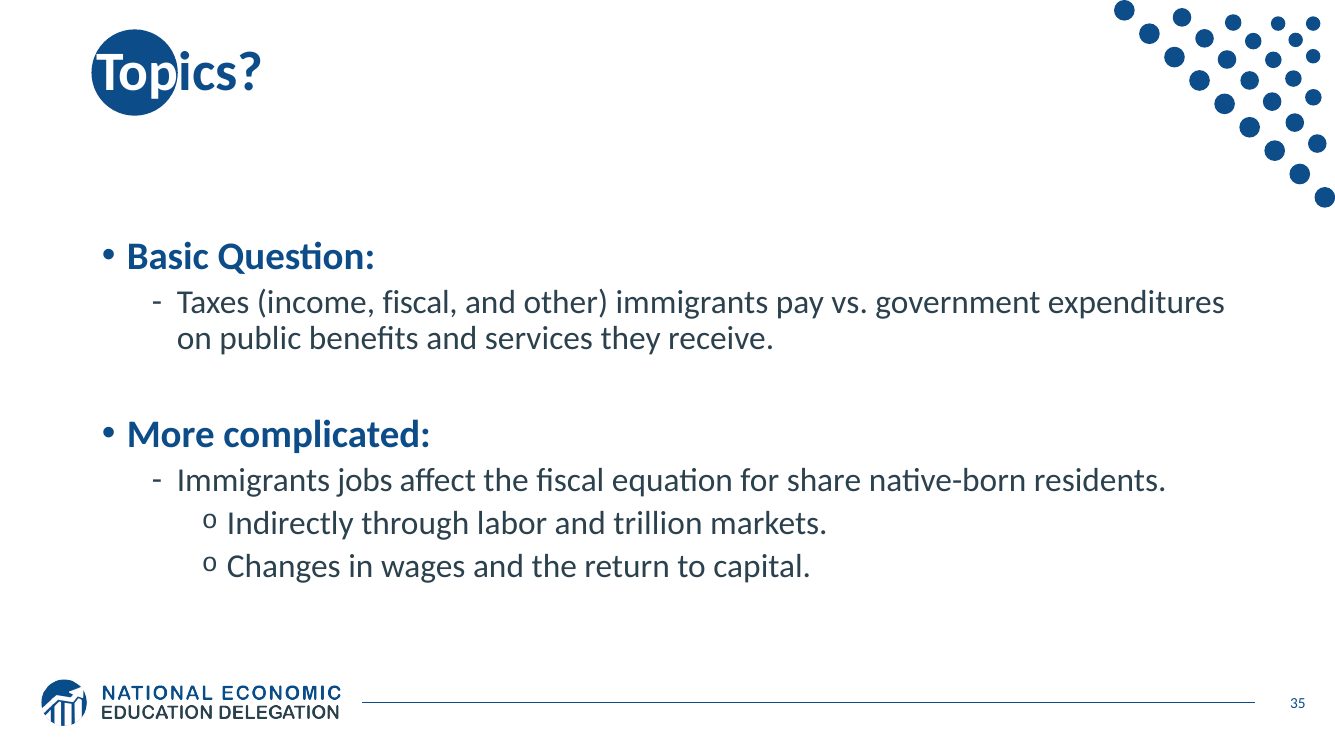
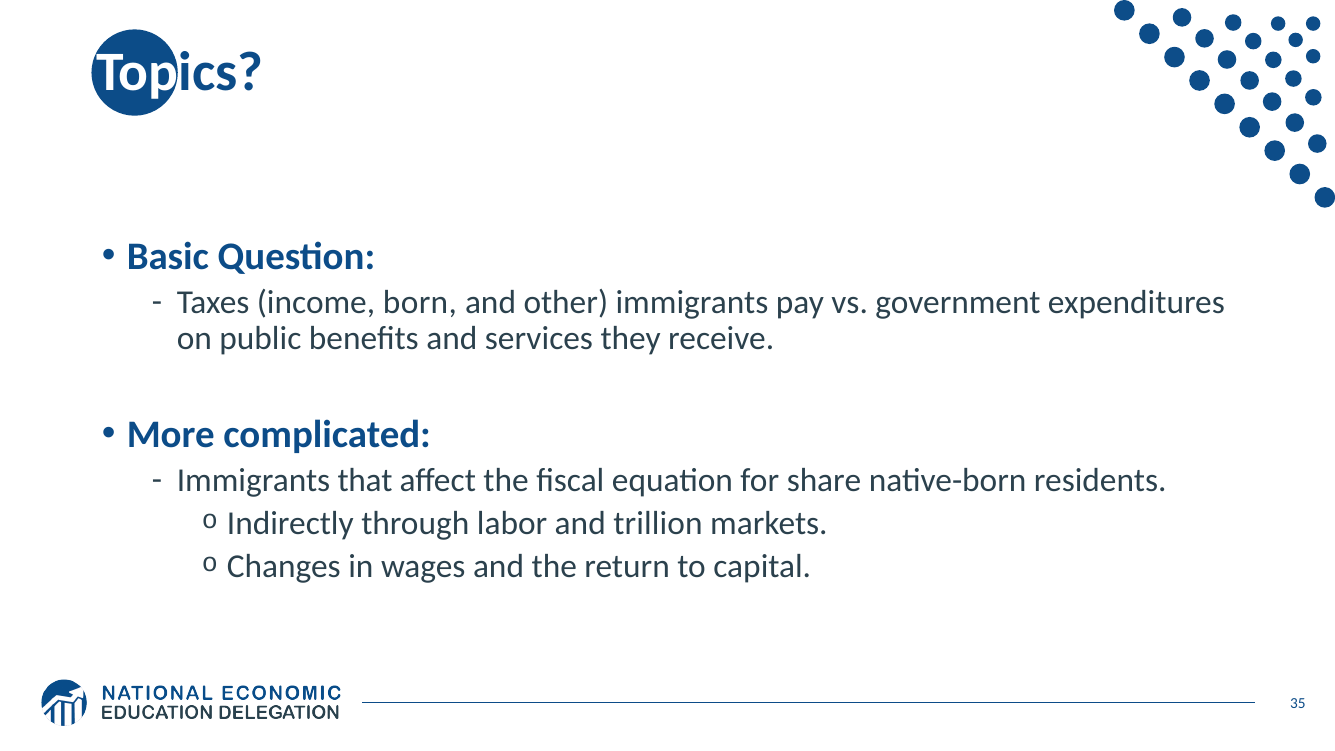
income fiscal: fiscal -> born (420, 303)
jobs: jobs -> that (365, 480)
